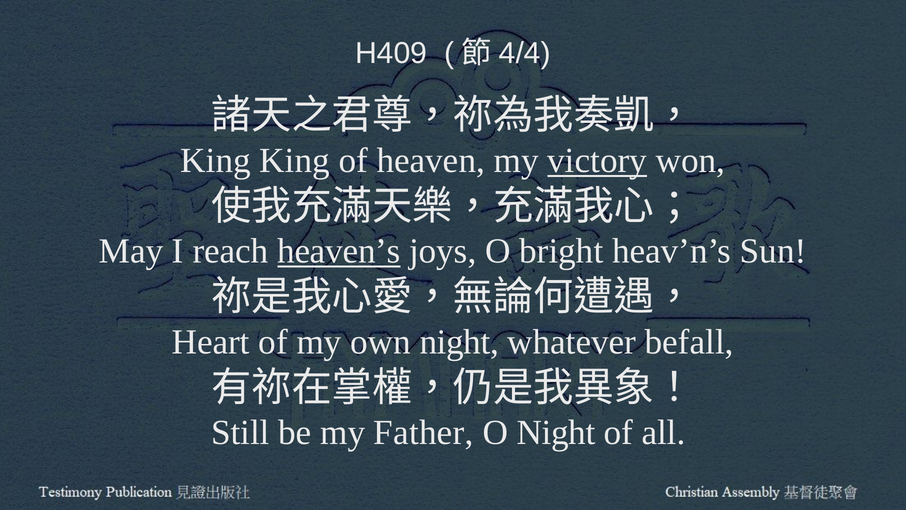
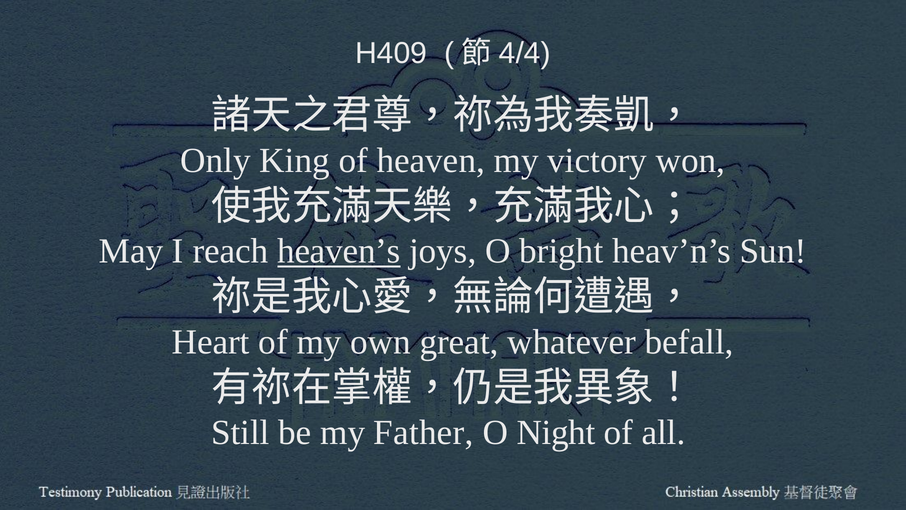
King: King -> Only (216, 161)
victory underline: present -> none (597, 161)
own night: night -> great (459, 342)
